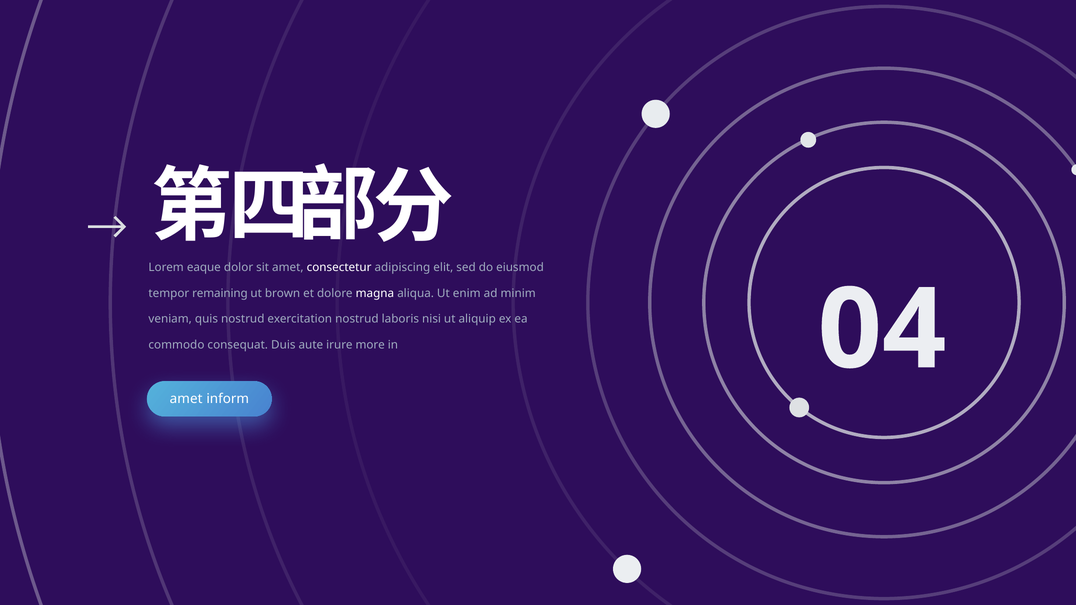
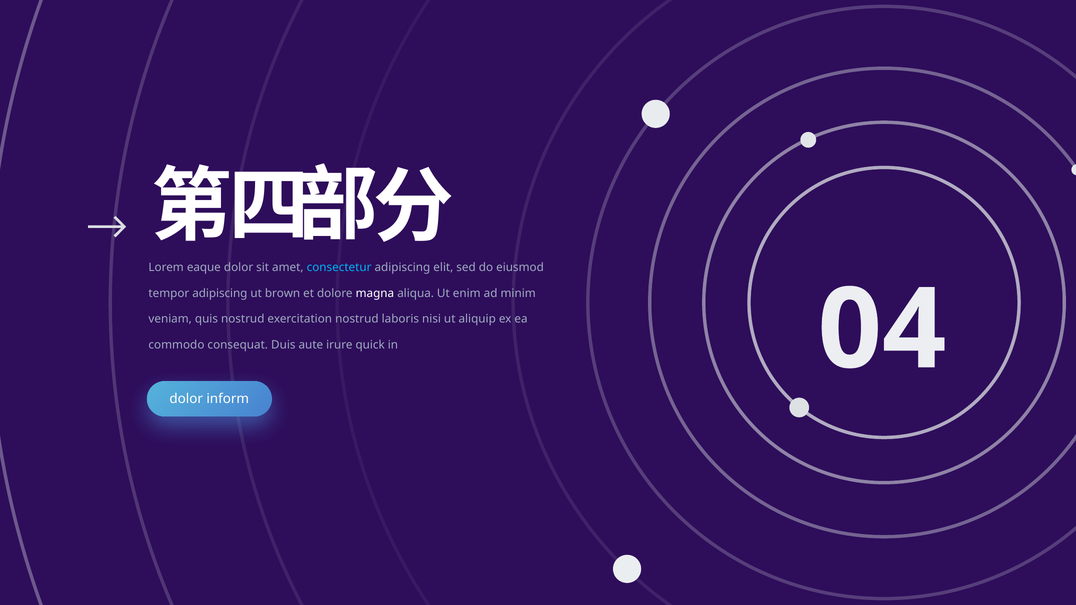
consectetur colour: white -> light blue (339, 268)
tempor remaining: remaining -> adipiscing (220, 293)
more: more -> quick (370, 345)
amet: amet -> dolor (186, 399)
